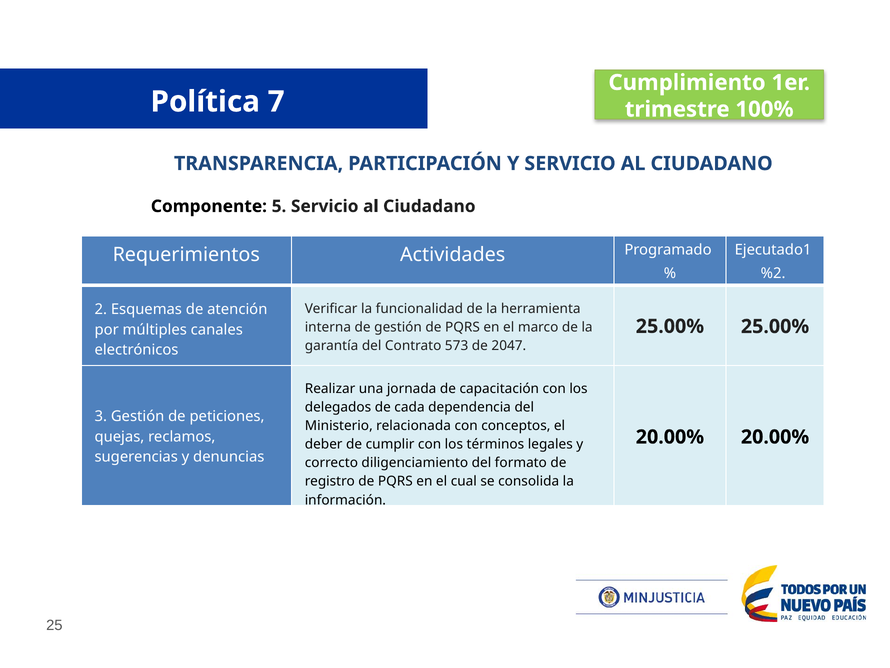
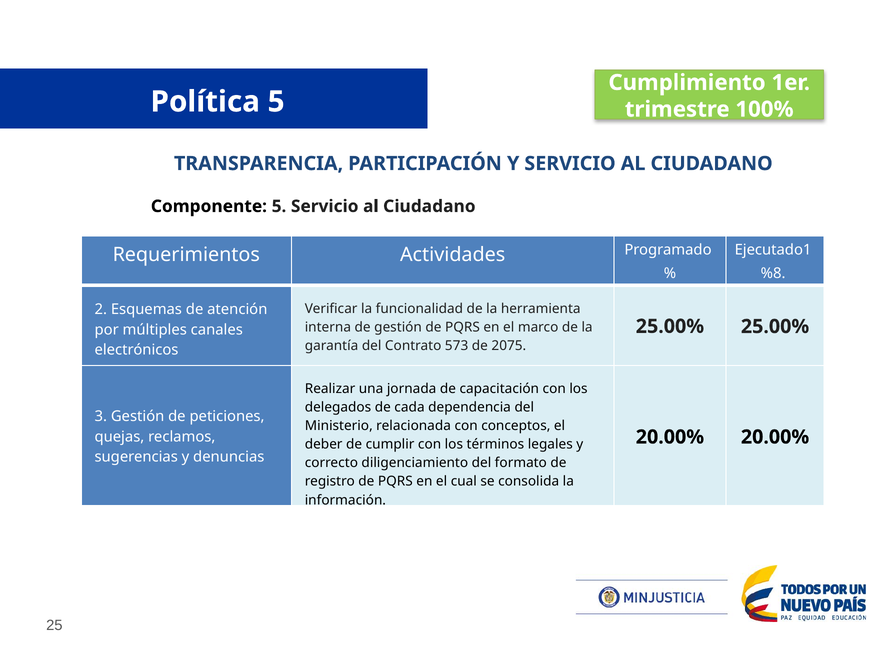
Política 7: 7 -> 5 (276, 102)
%2: %2 -> %8 (773, 273)
2047: 2047 -> 2075 (509, 345)
